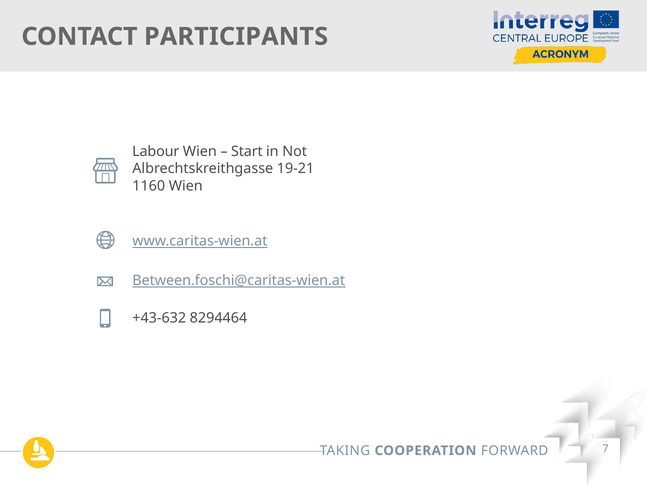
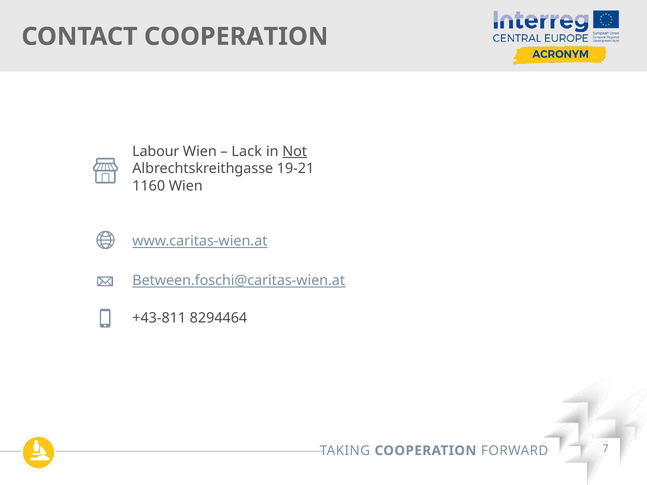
CONTACT PARTICIPANTS: PARTICIPANTS -> COOPERATION (236, 37)
Start: Start -> Lack (247, 152)
Not underline: none -> present (295, 152)
+43-632: +43-632 -> +43-811 (159, 318)
